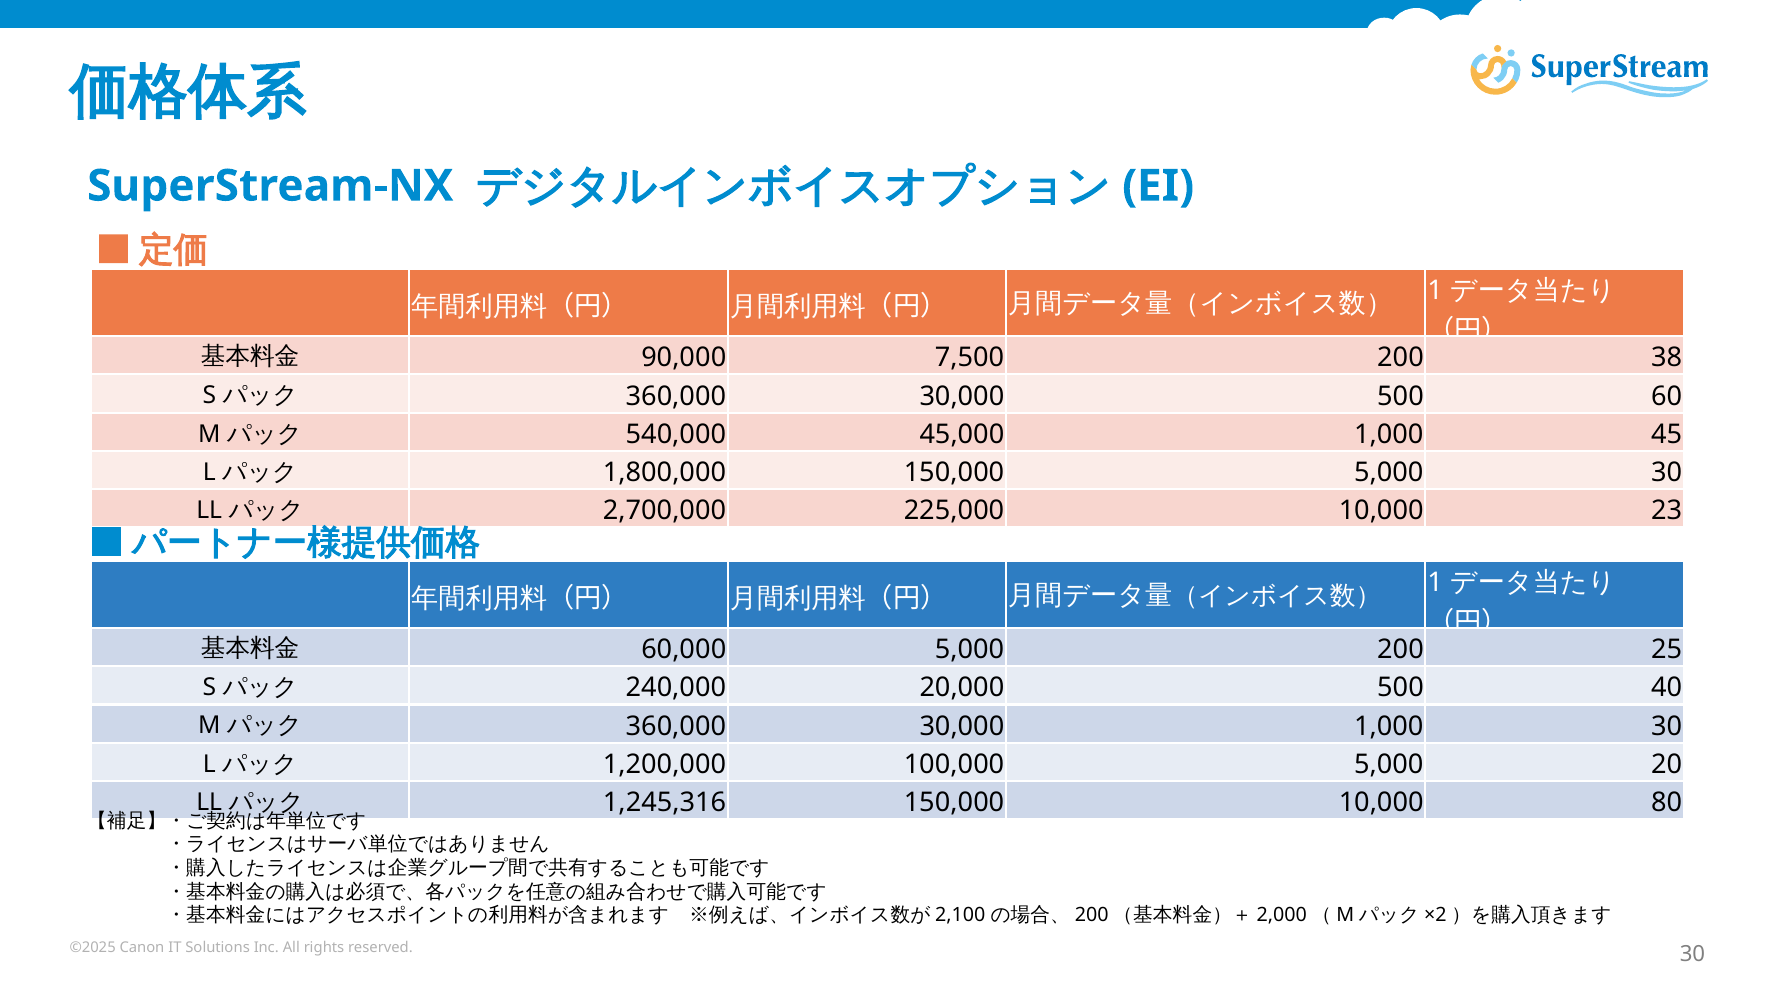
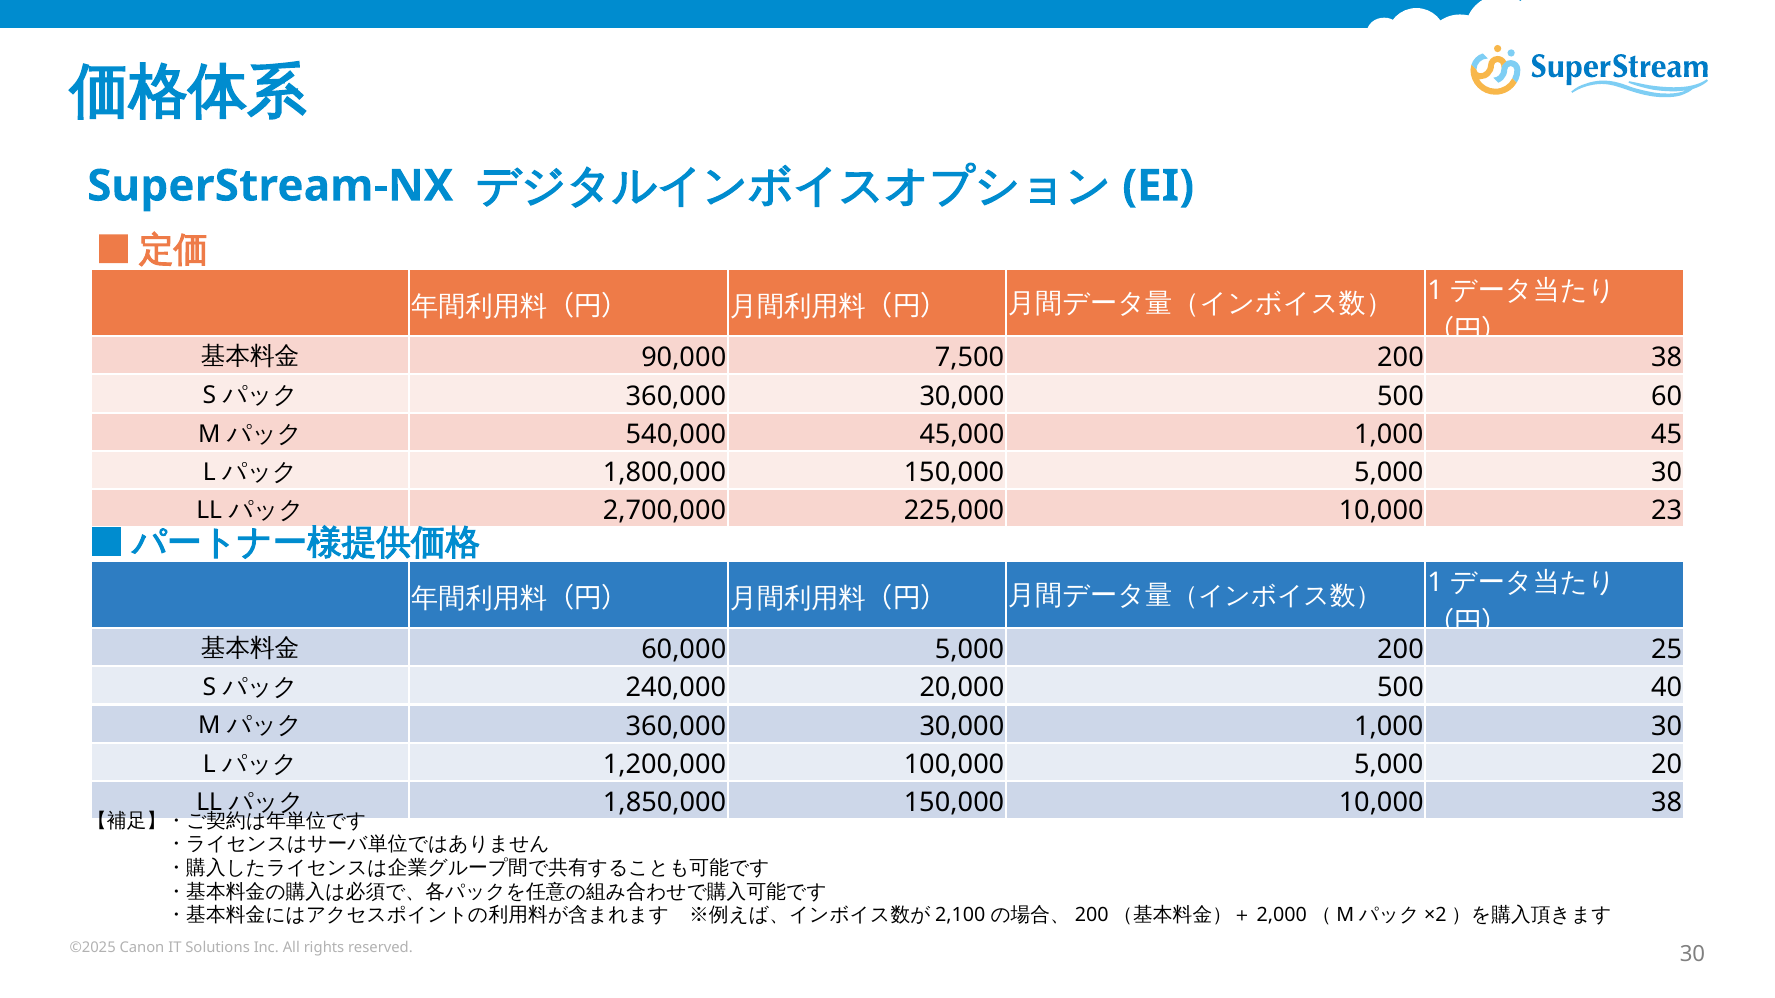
1,245,316: 1,245,316 -> 1,850,000 (665, 803)
10,000 80: 80 -> 38 (1667, 803)
